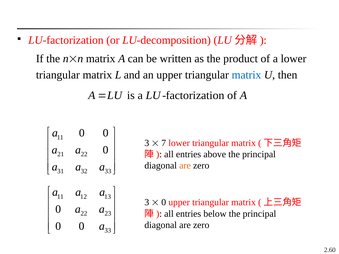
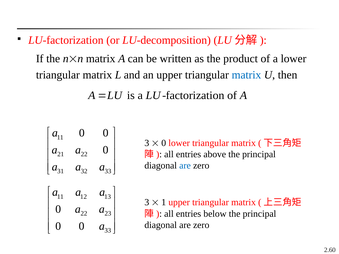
7: 7 -> 0 (164, 143)
are colour: orange -> blue (185, 166)
0: 0 -> 1 (164, 203)
